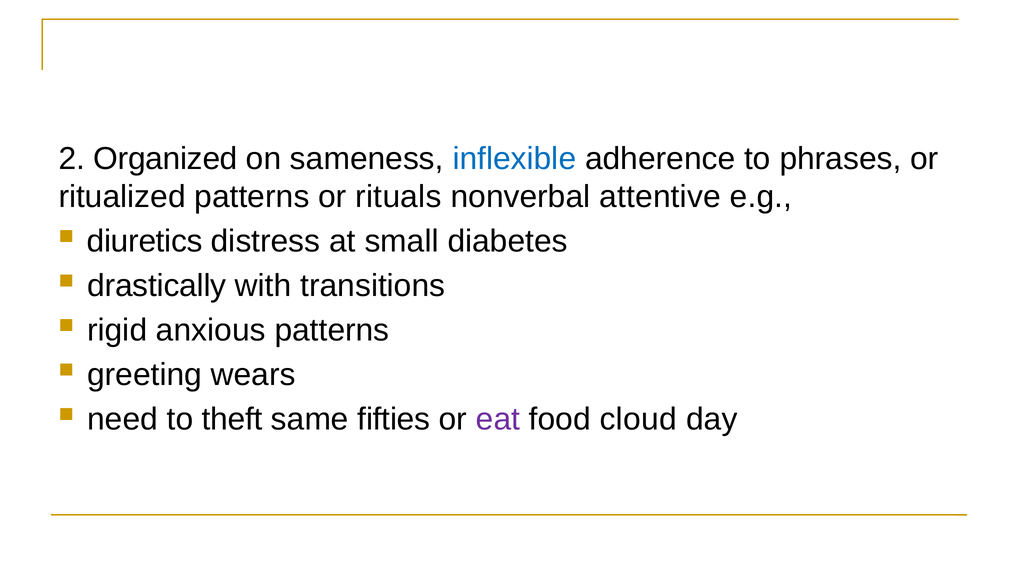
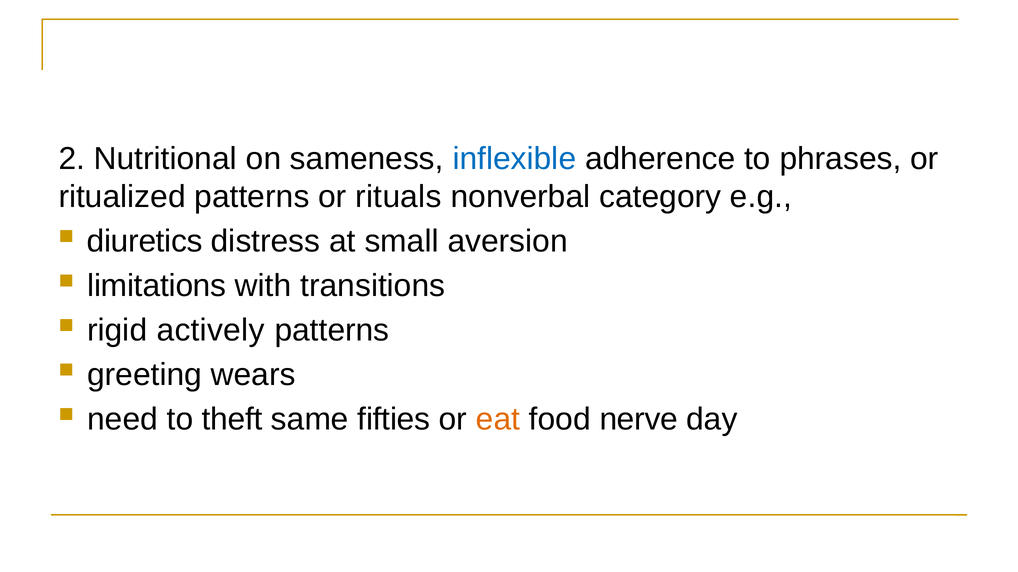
Organized: Organized -> Nutritional (165, 159)
attentive: attentive -> category (660, 197)
diabetes: diabetes -> aversion (508, 241)
drastically: drastically -> limitations (157, 286)
anxious: anxious -> actively (211, 331)
eat colour: purple -> orange (498, 420)
cloud: cloud -> nerve (639, 420)
